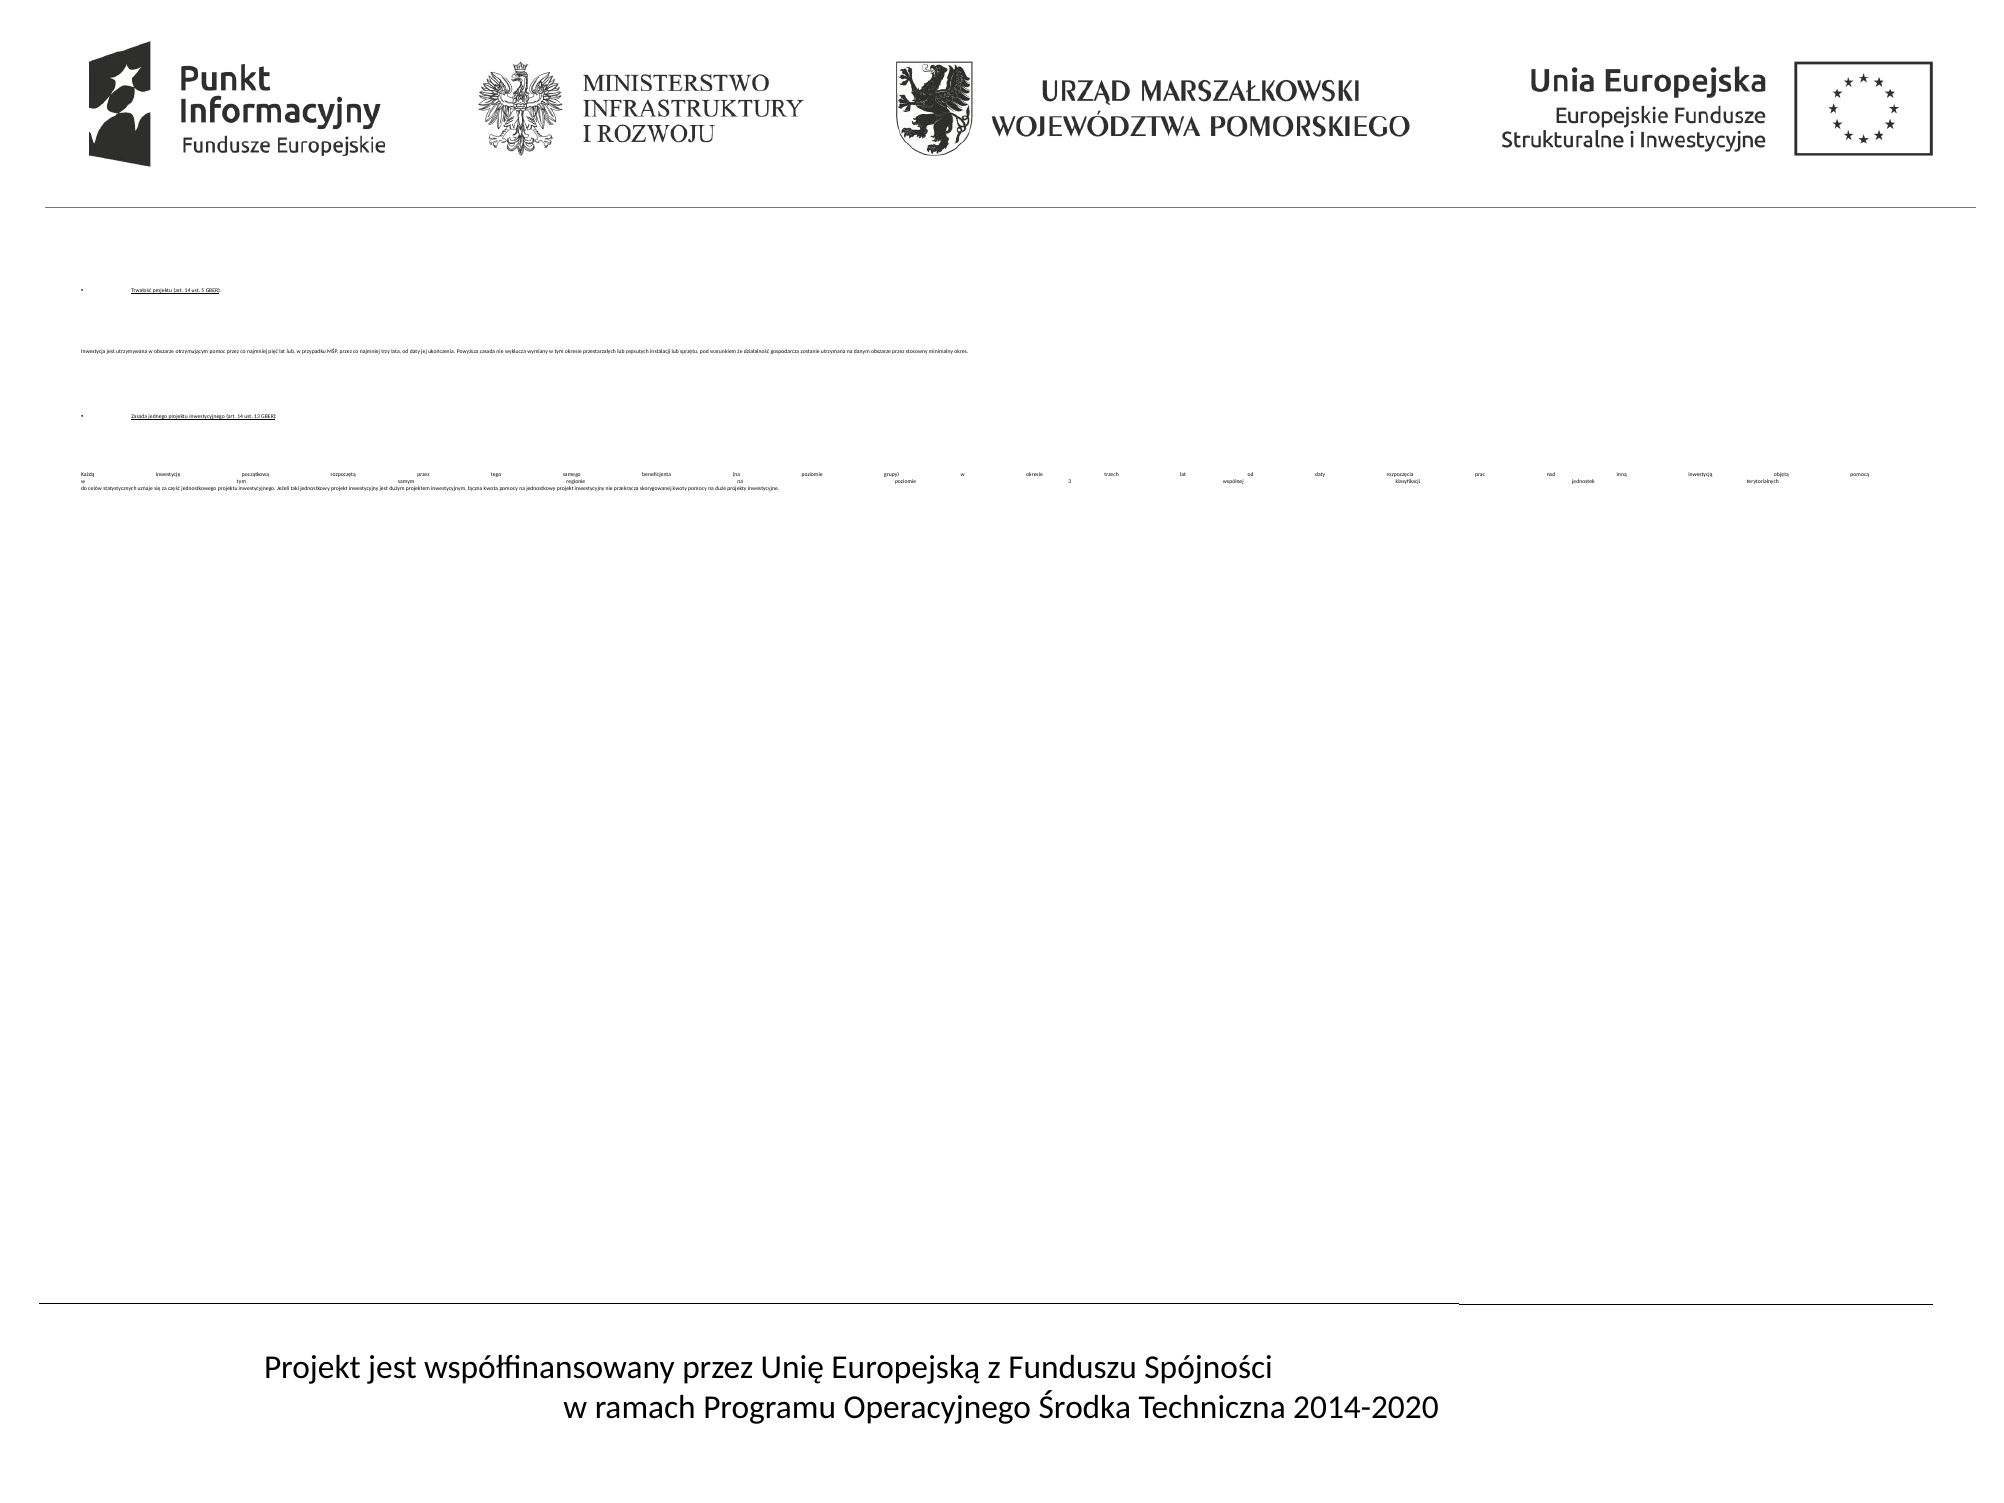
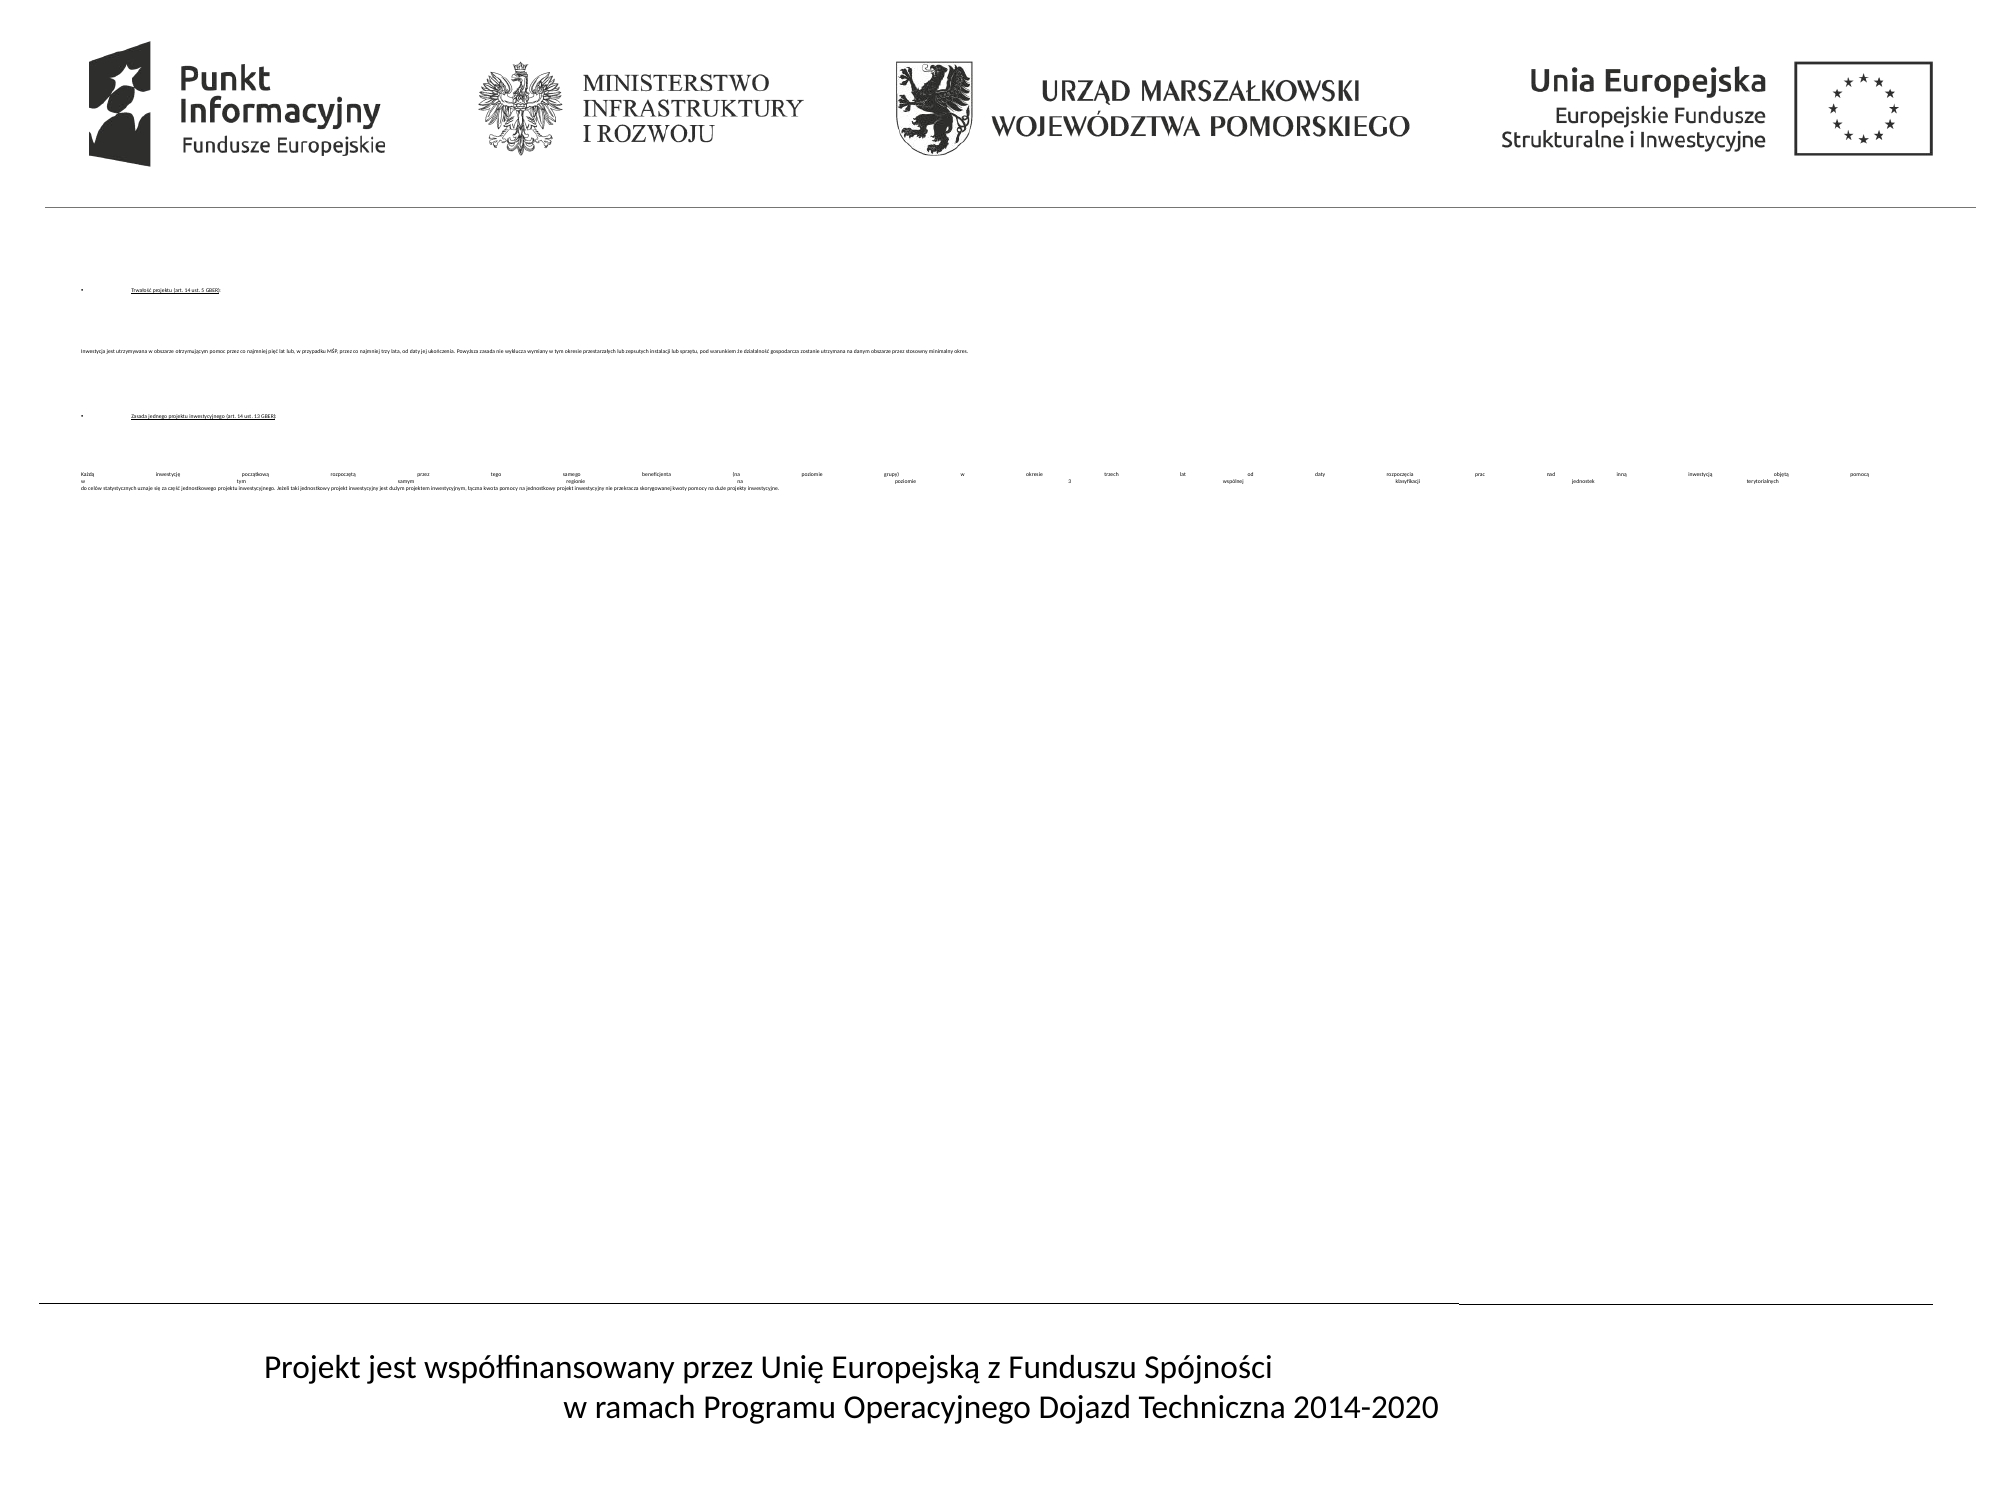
Środka: Środka -> Dojazd (1085, 1408)
